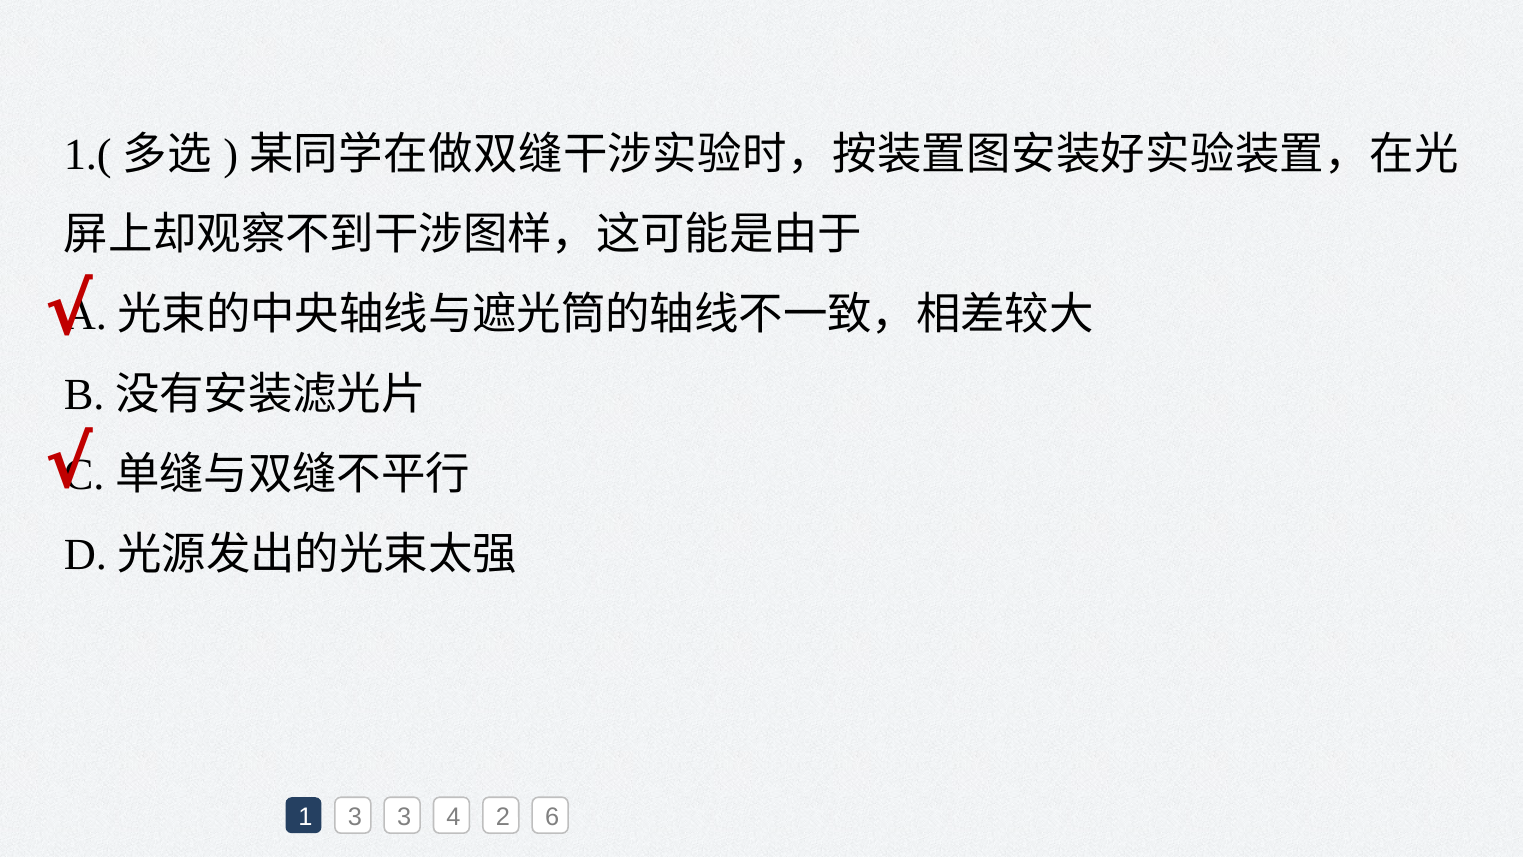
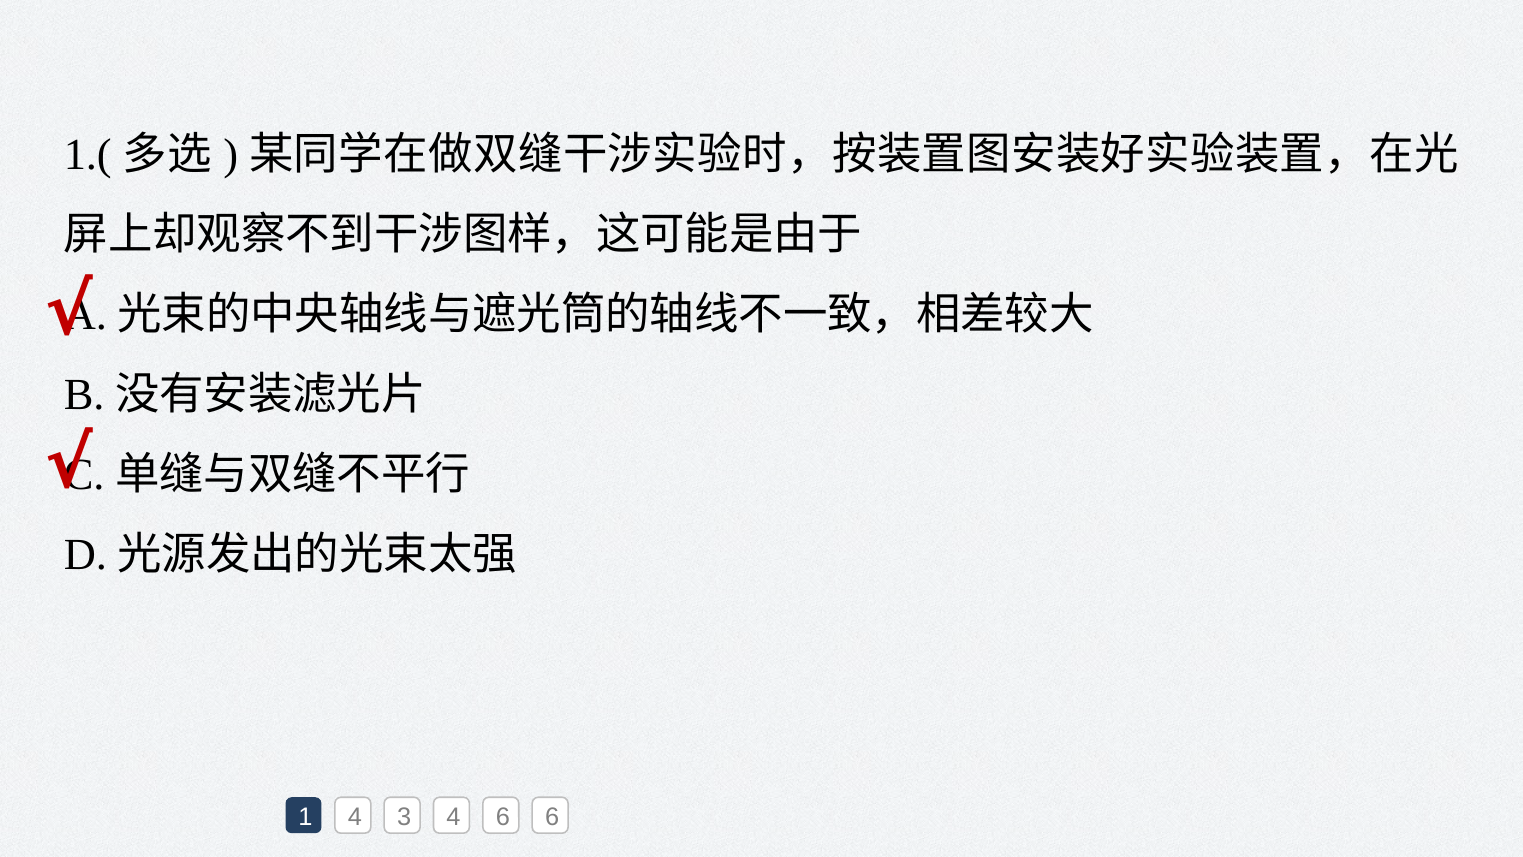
1 3: 3 -> 4 (355, 817)
4 2: 2 -> 6 (503, 817)
